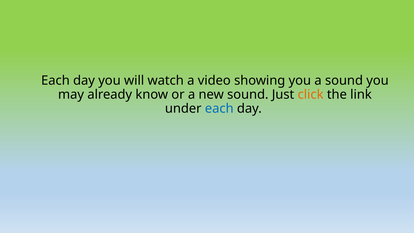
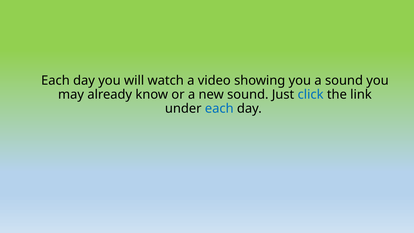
click colour: orange -> blue (311, 95)
